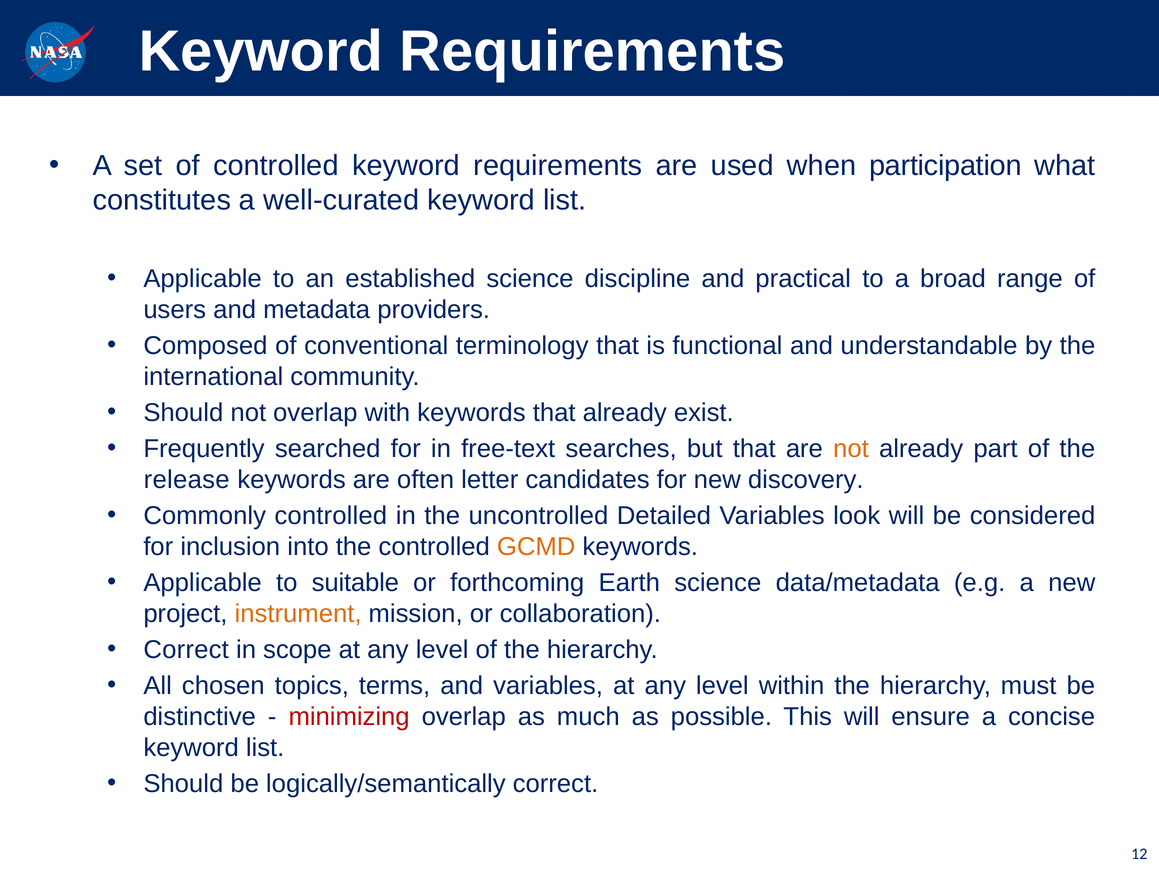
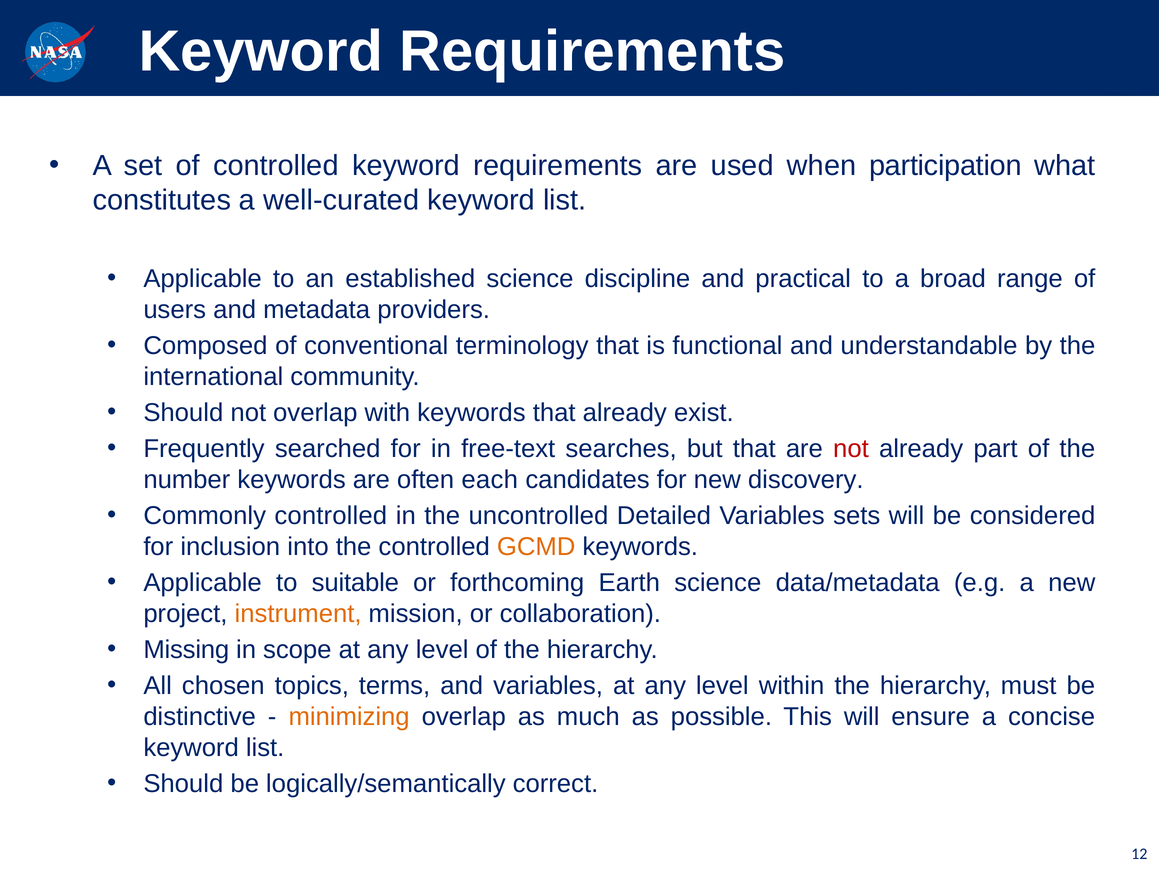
not colour: orange -> red (851, 448)
release: release -> number (187, 479)
letter: letter -> each (490, 479)
look: look -> sets (857, 515)
Correct: Correct -> Missing (186, 649)
minimizing colour: red -> orange (349, 716)
